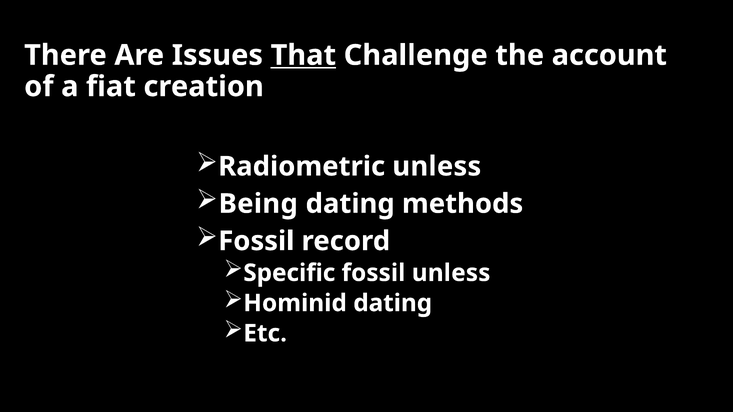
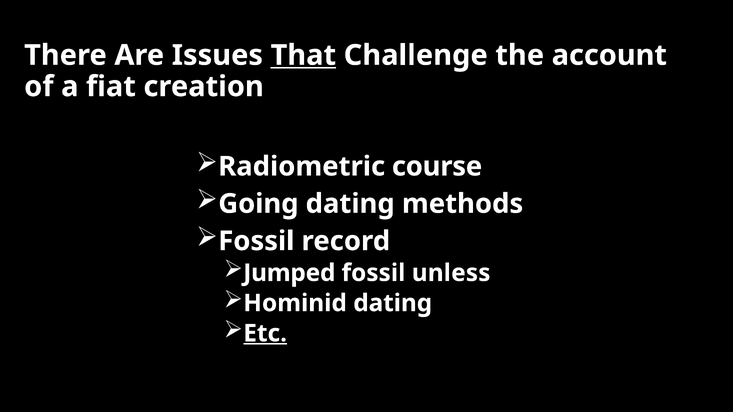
Radiometric unless: unless -> course (437, 167)
Being: Being -> Going (258, 204)
Specific: Specific -> Jumped (289, 273)
Etc underline: none -> present (265, 334)
